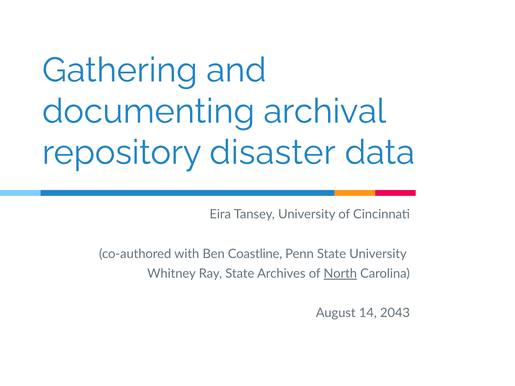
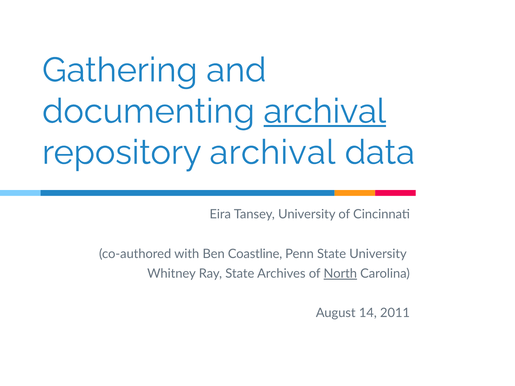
archival underline: none -> present (325, 111)
repository disaster: disaster -> archival (273, 153)
2043: 2043 -> 2011 (395, 313)
